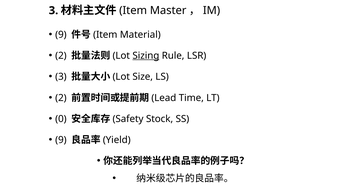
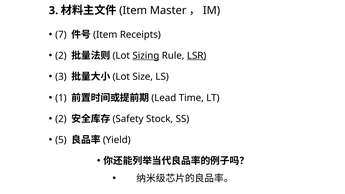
9: 9 -> 7 (61, 35)
Material: Material -> Receipts (140, 35)
LSR underline: none -> present (197, 56)
2: 2 -> 1 (61, 98)
0: 0 -> 2 (61, 119)
9: 9 -> 5 (61, 140)
